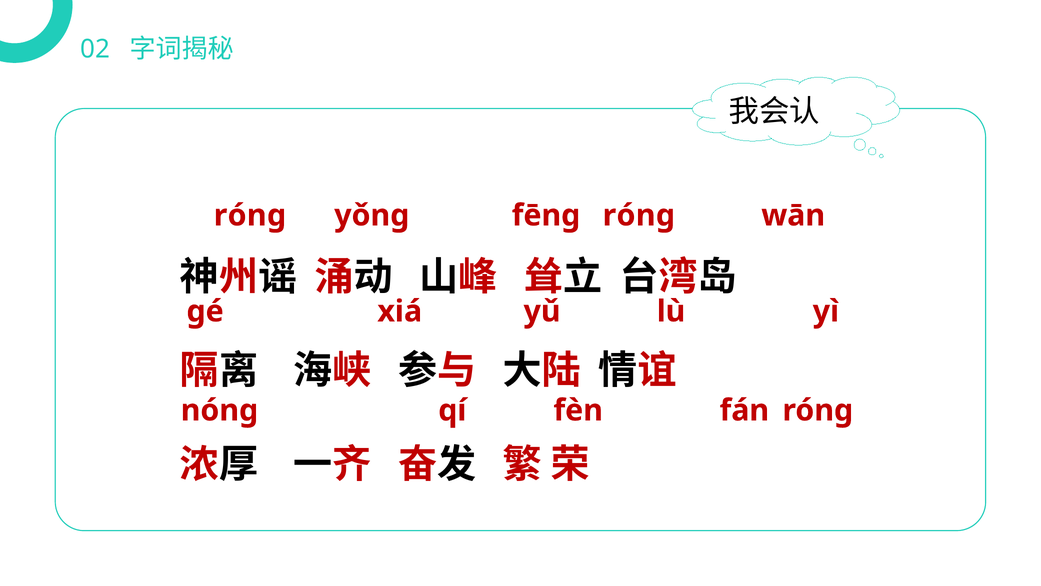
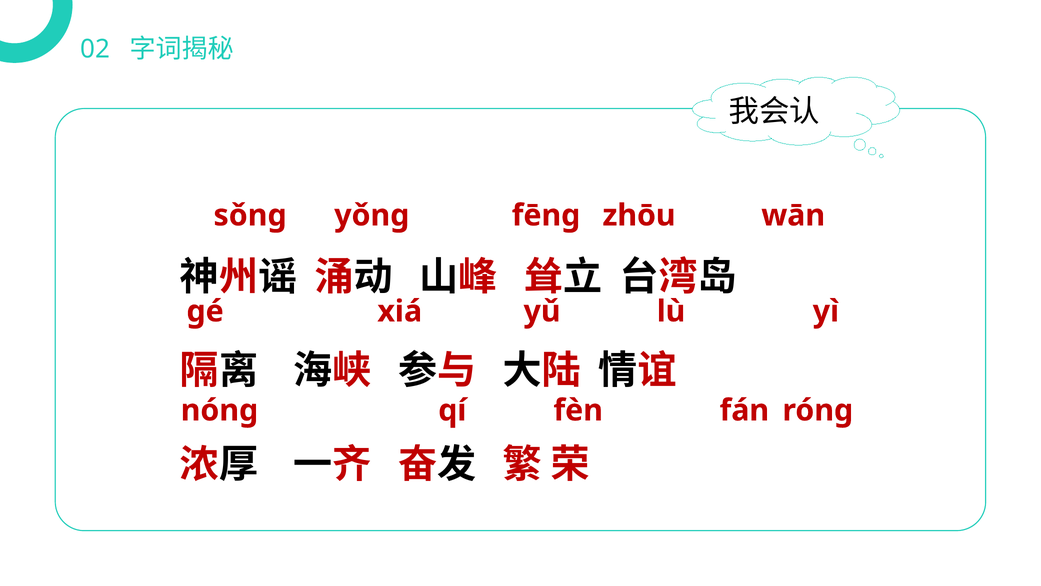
rónɡ: rónɡ -> sǒnɡ (250, 215)
fēnɡ rónɡ: rónɡ -> zhōu (639, 215)
